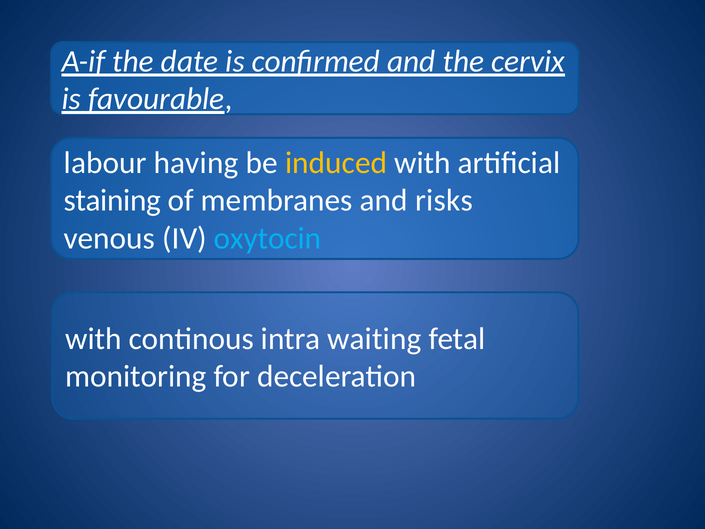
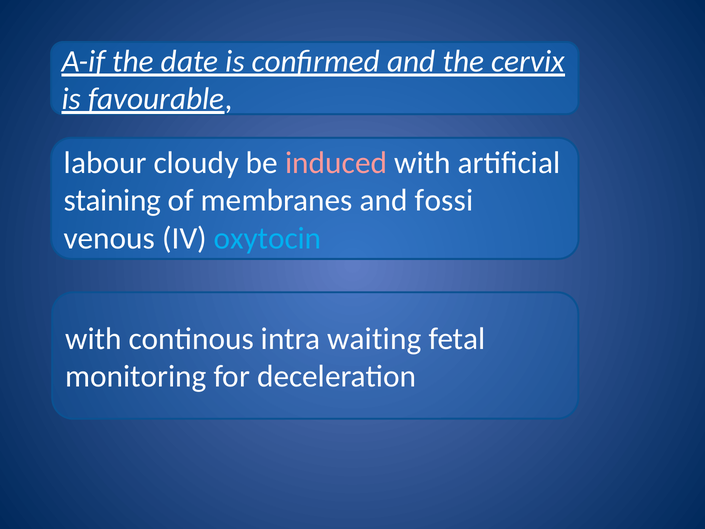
having: having -> cloudy (196, 163)
induced colour: yellow -> pink (336, 163)
risks: risks -> fossi (444, 200)
